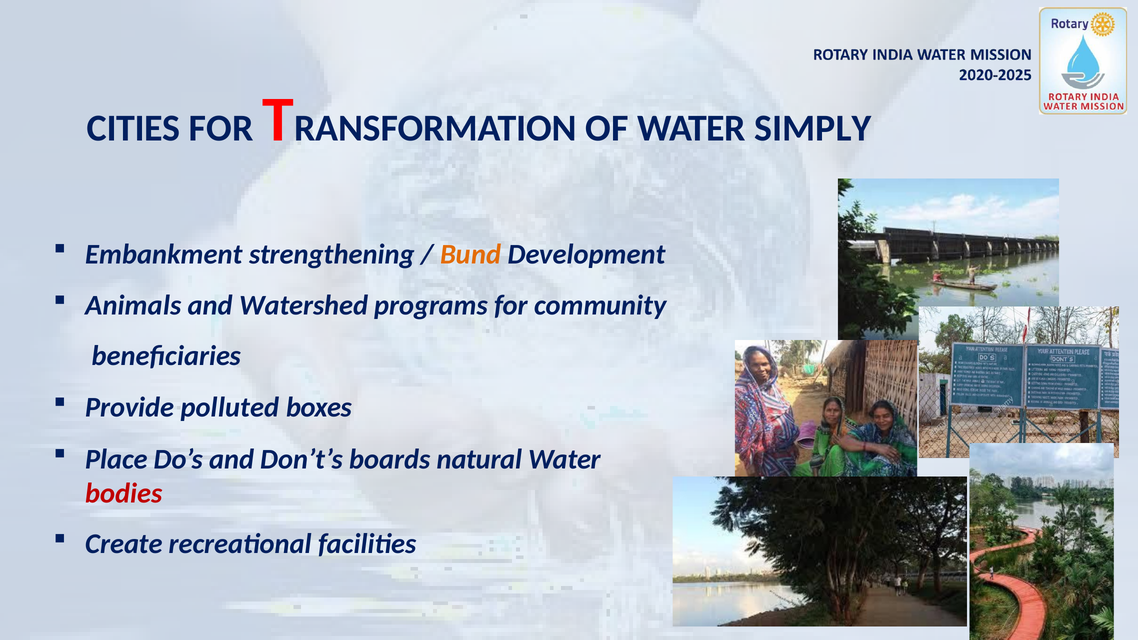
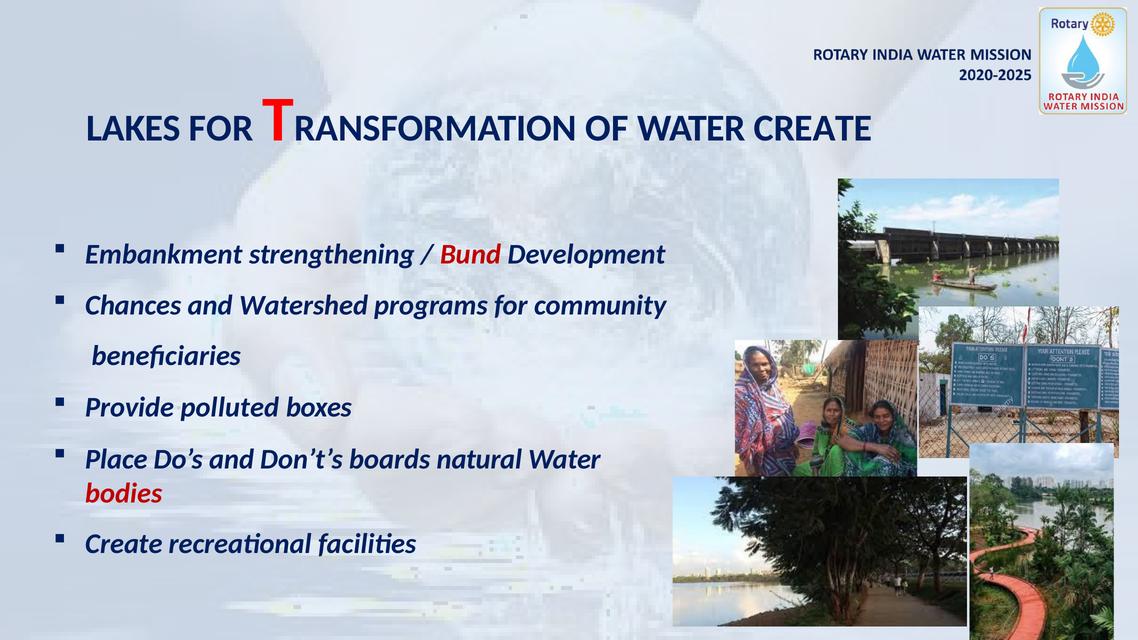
CITIES: CITIES -> LAKES (134, 128)
WATER SIMPLY: SIMPLY -> CREATE (813, 128)
Bund colour: orange -> red (471, 254)
Animals: Animals -> Chances (133, 306)
